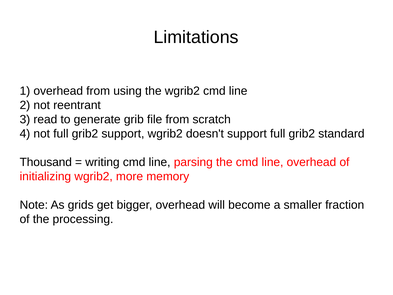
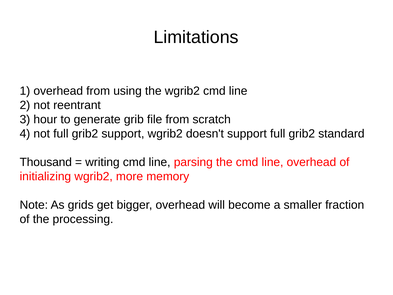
read: read -> hour (45, 119)
